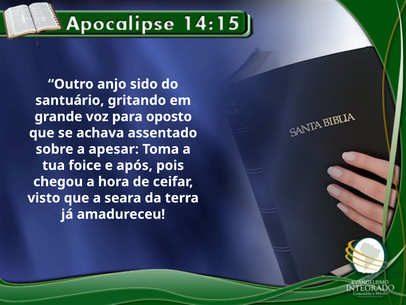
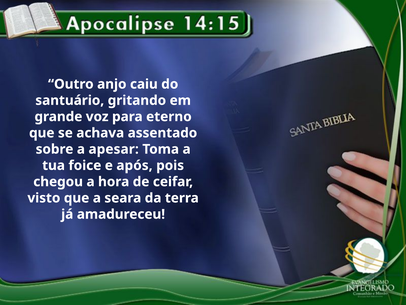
sido: sido -> caiu (144, 84)
oposto: oposto -> eterno (169, 116)
